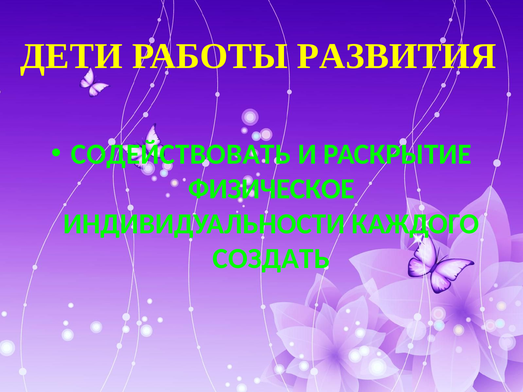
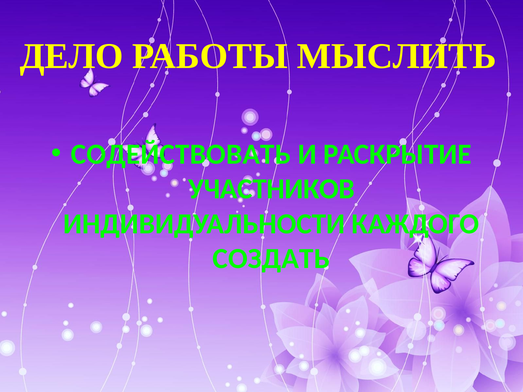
ДЕТИ: ДЕТИ -> ДЕЛО (72, 56)
РАЗВИТИЯ: РАЗВИТИЯ -> МЫСЛИТЬ (397, 56)
ФИЗИЧЕСКОЕ: ФИЗИЧЕСКОЕ -> УЧАСТНИКОВ (271, 189)
